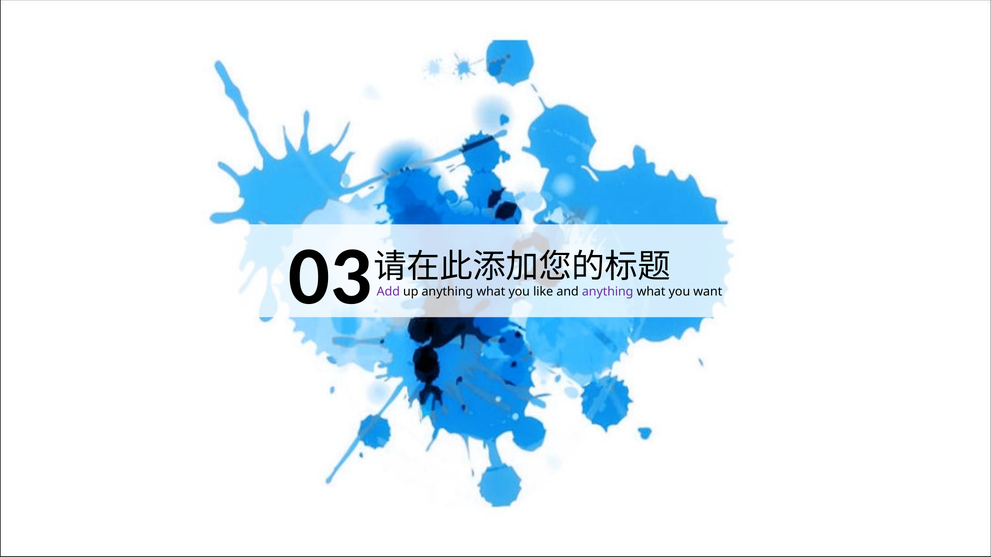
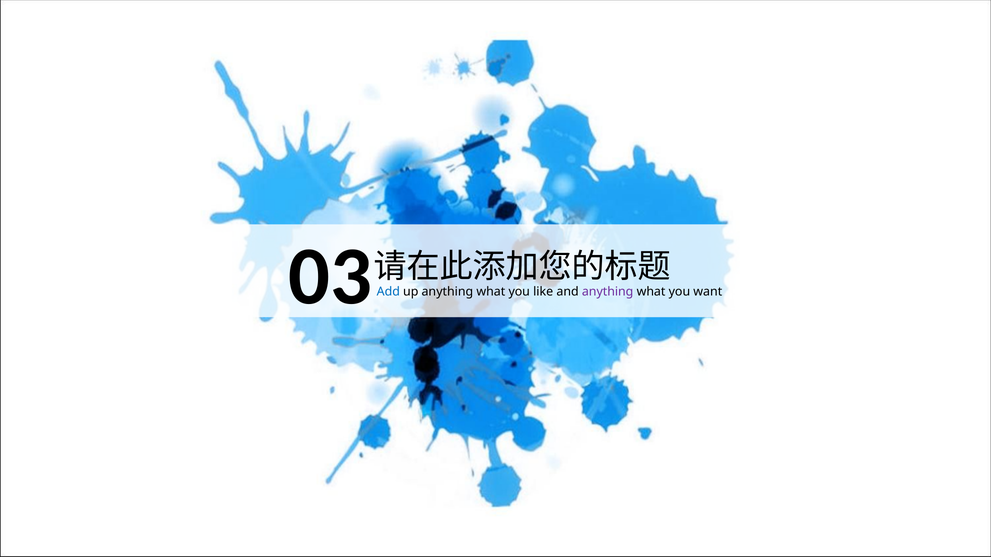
Add colour: purple -> blue (388, 292)
